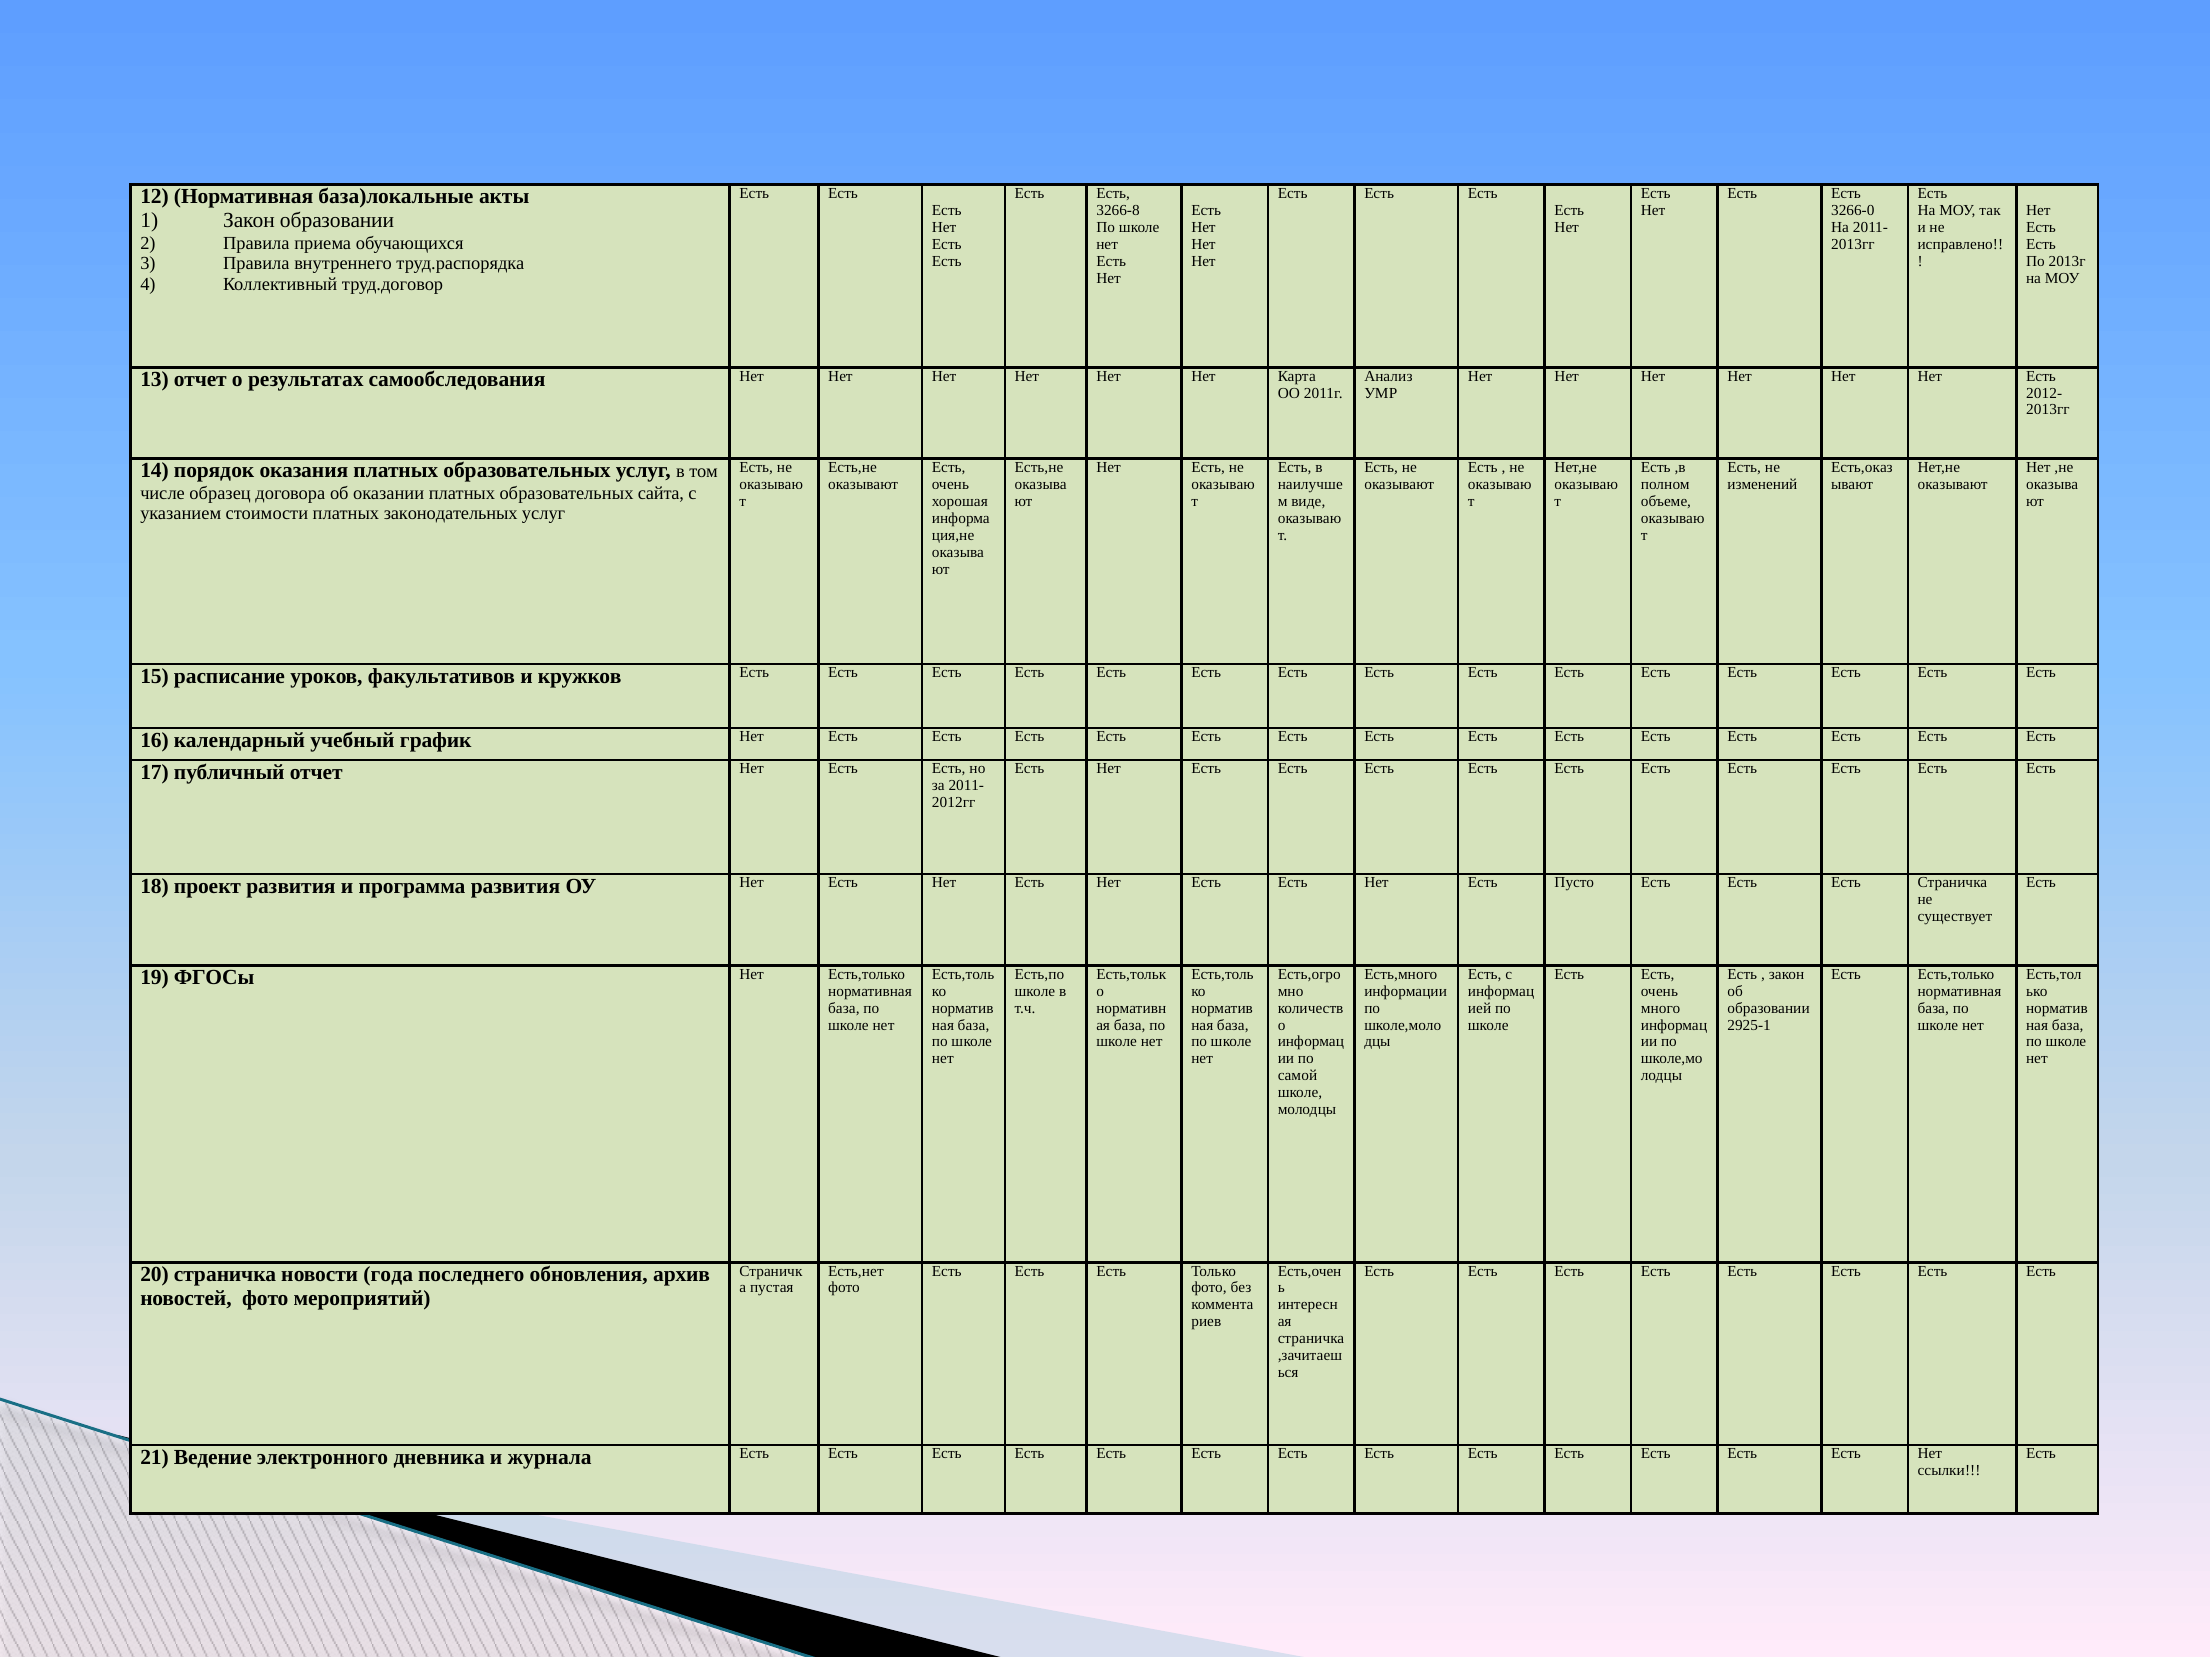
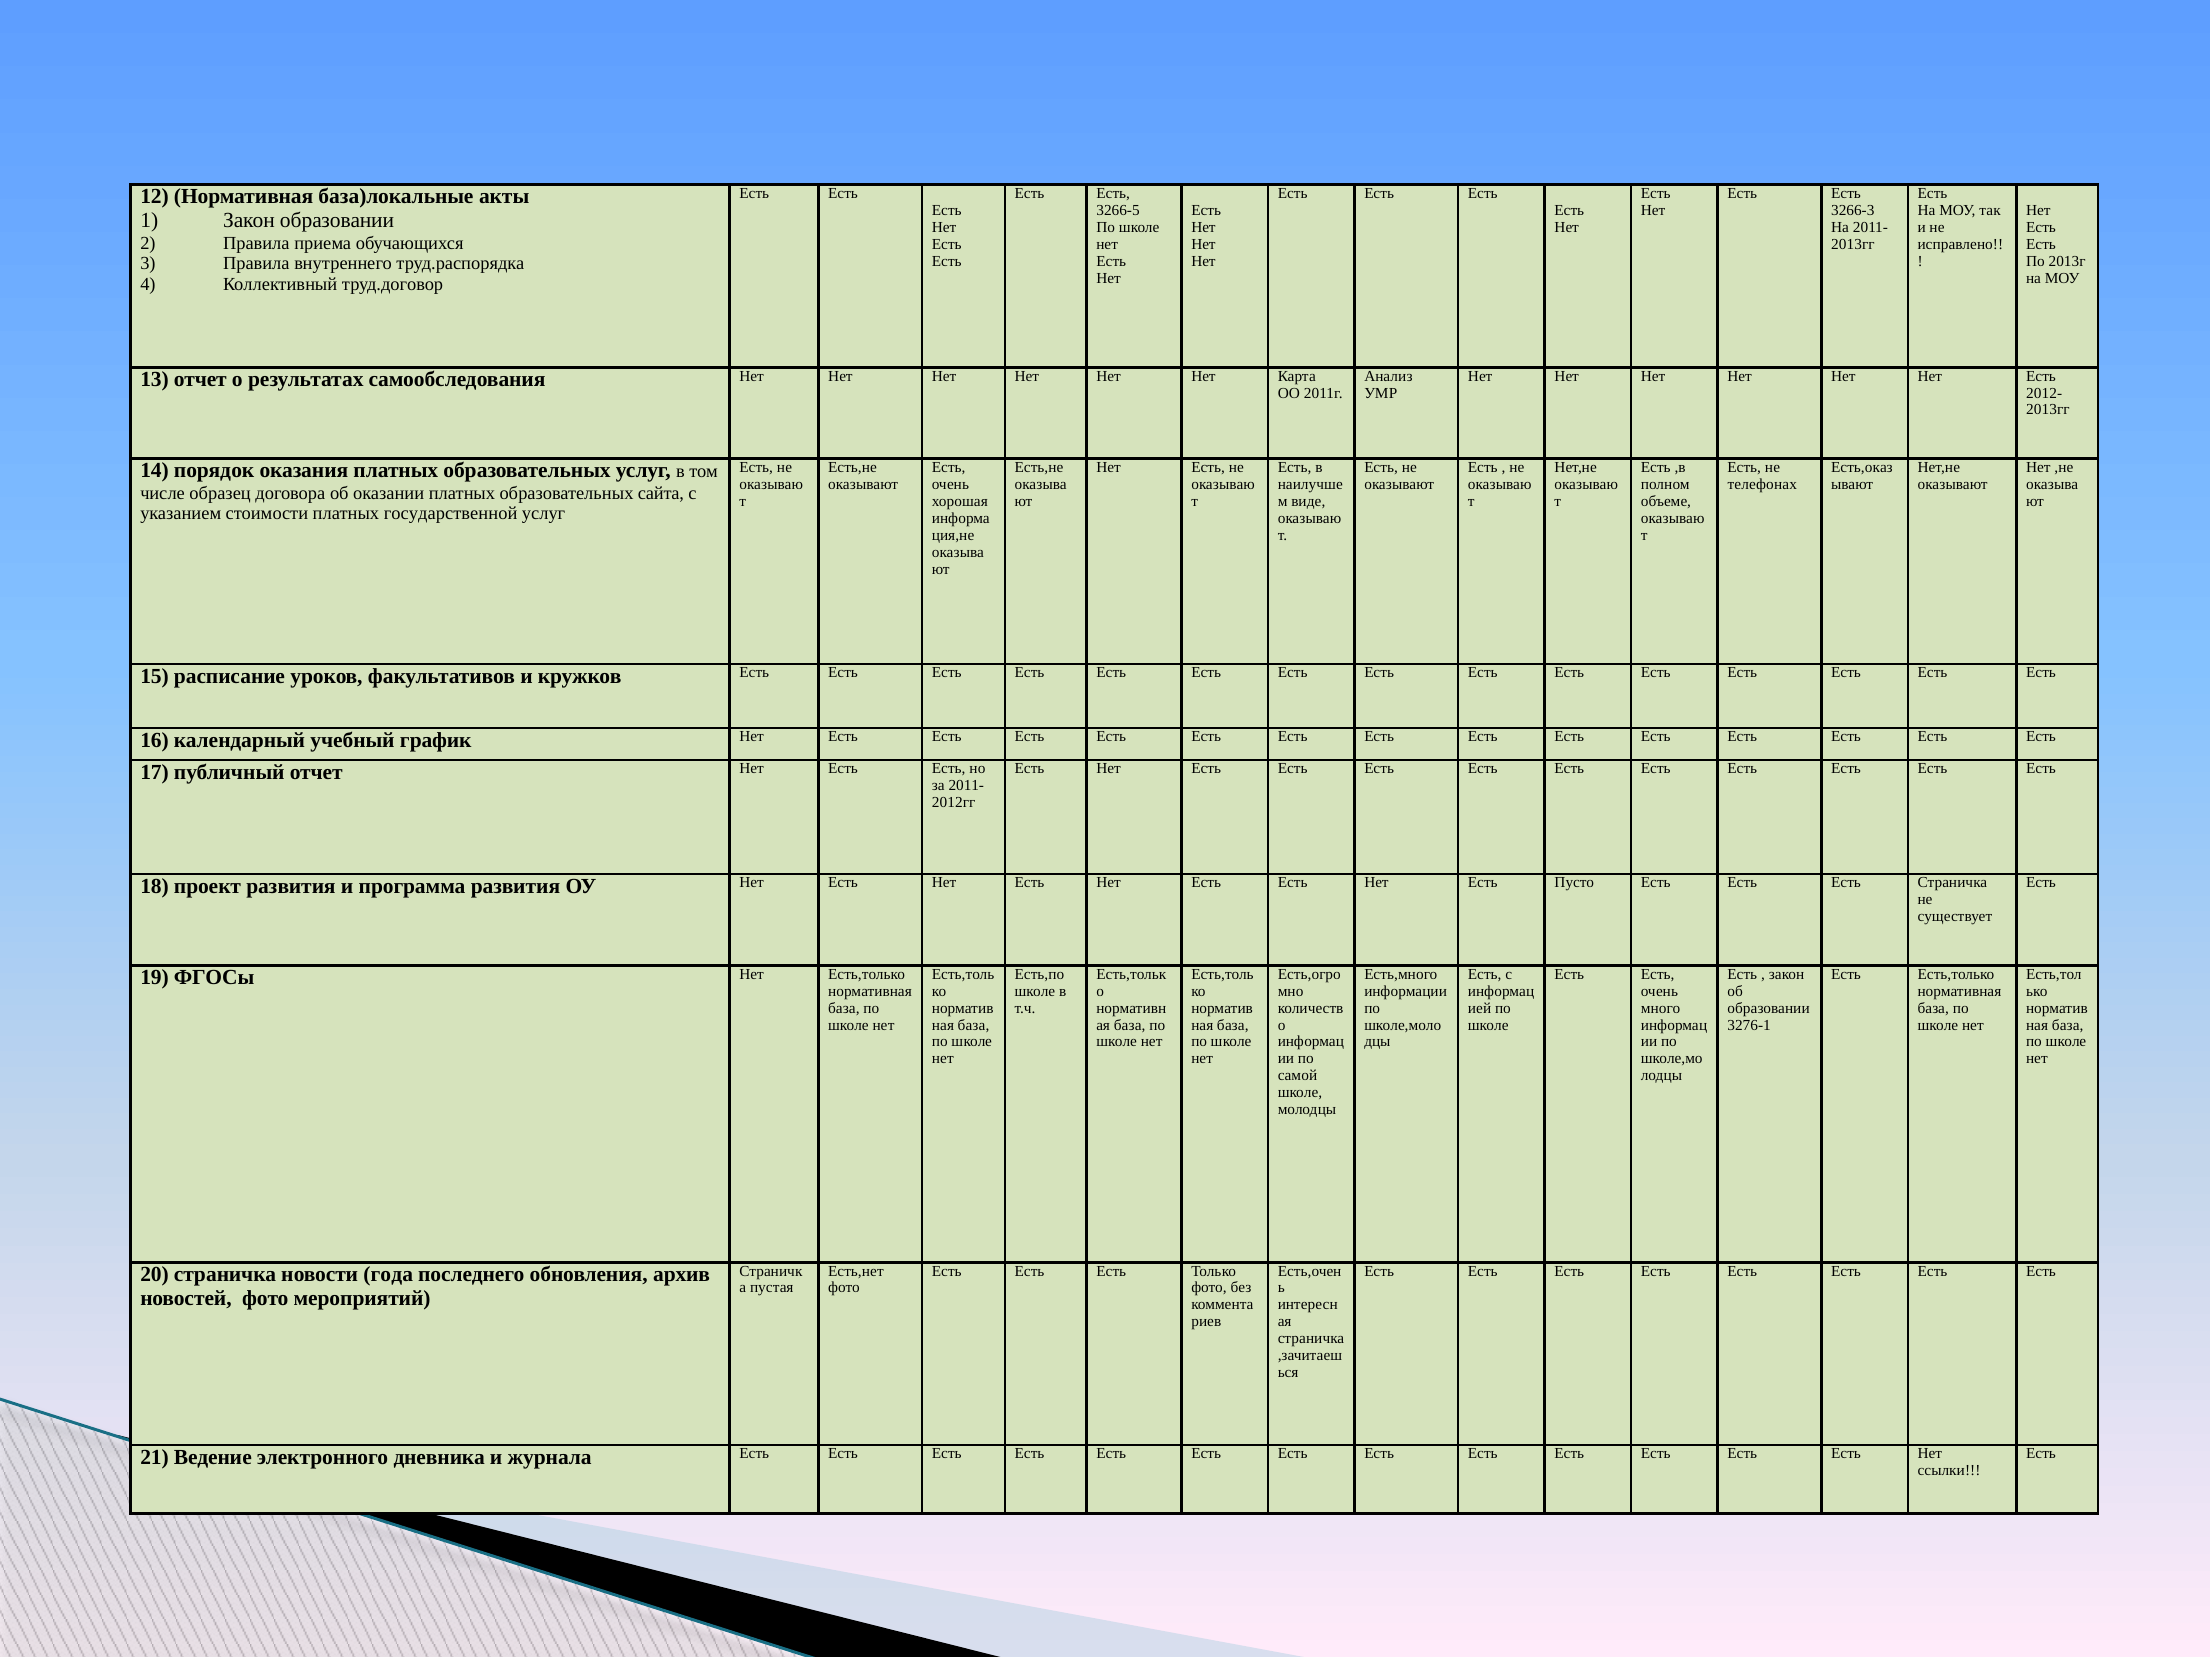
3266-8: 3266-8 -> 3266-5 (1118, 210)
3266-0: 3266-0 -> 3266-3 (1853, 210)
изменений: изменений -> телефонах (1762, 484)
законодательных: законодательных -> государственной (451, 514)
2925-1: 2925-1 -> 3276-1 (1749, 1025)
